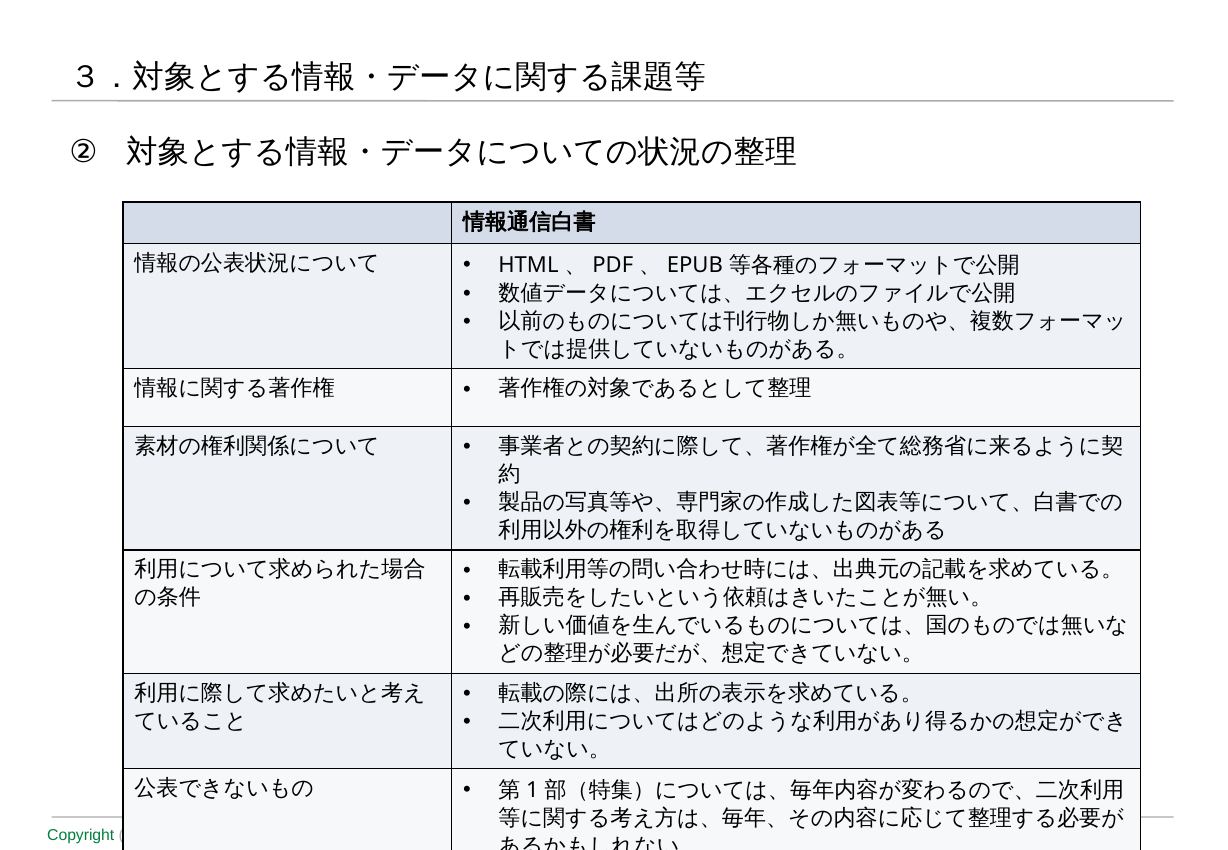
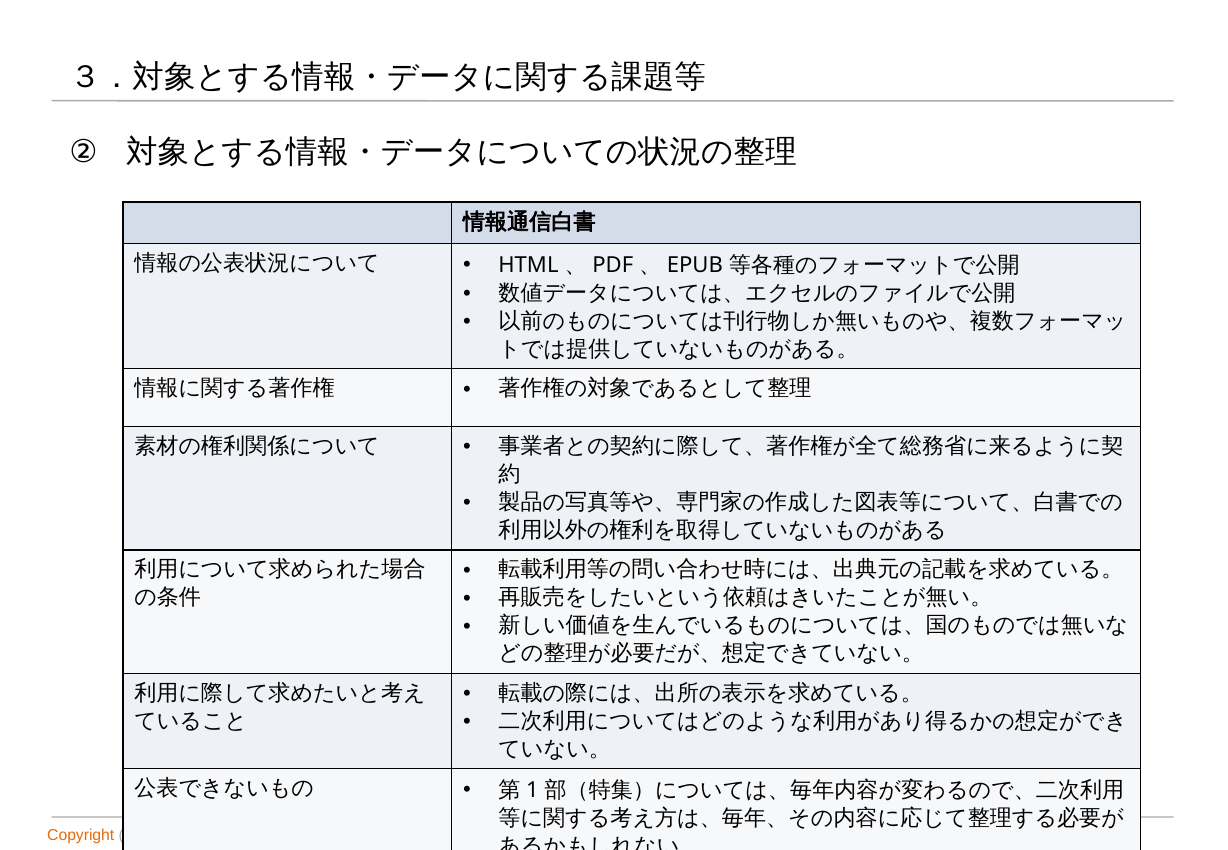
Copyright colour: green -> orange (81, 835)
